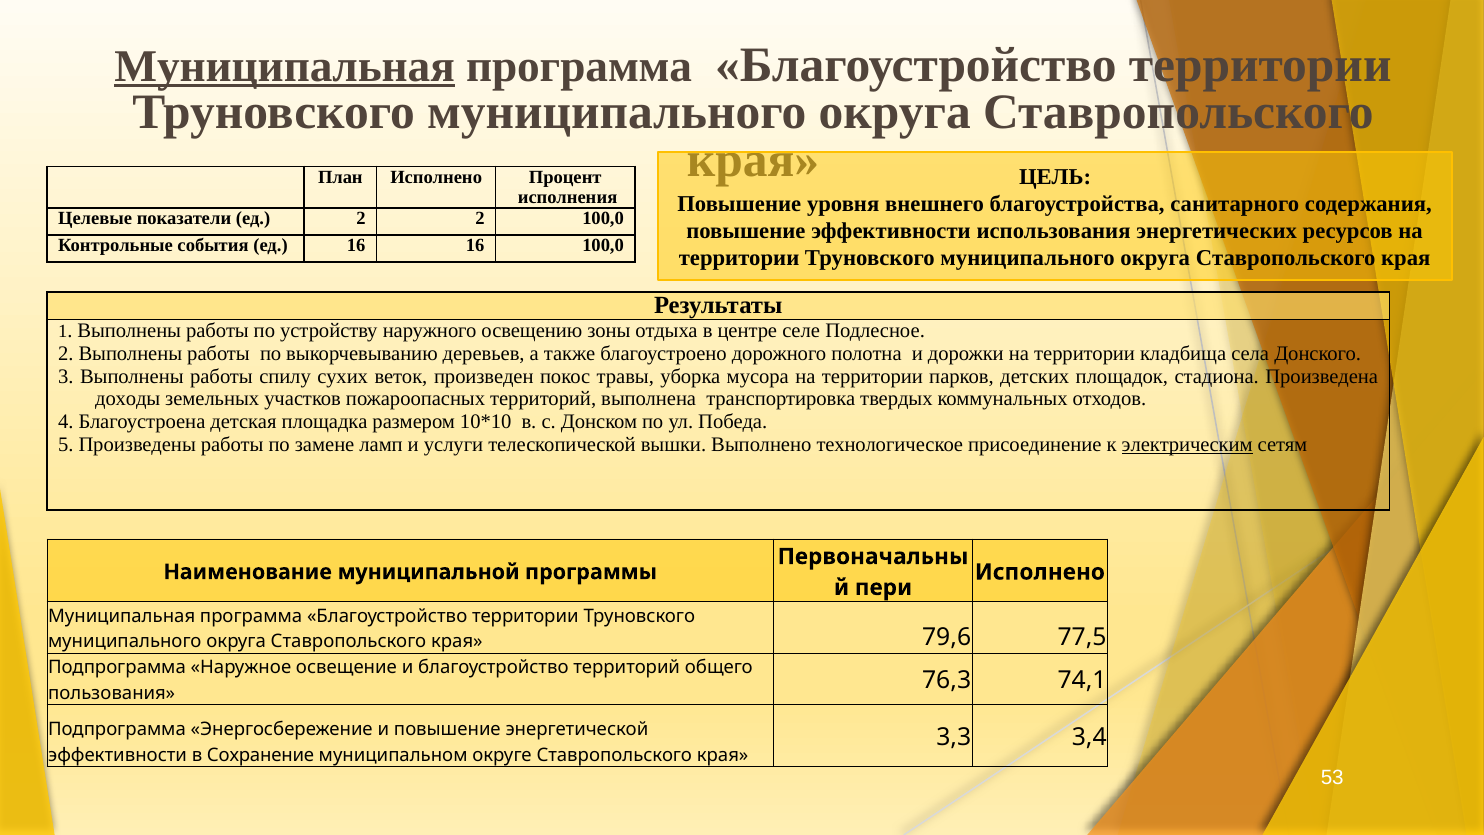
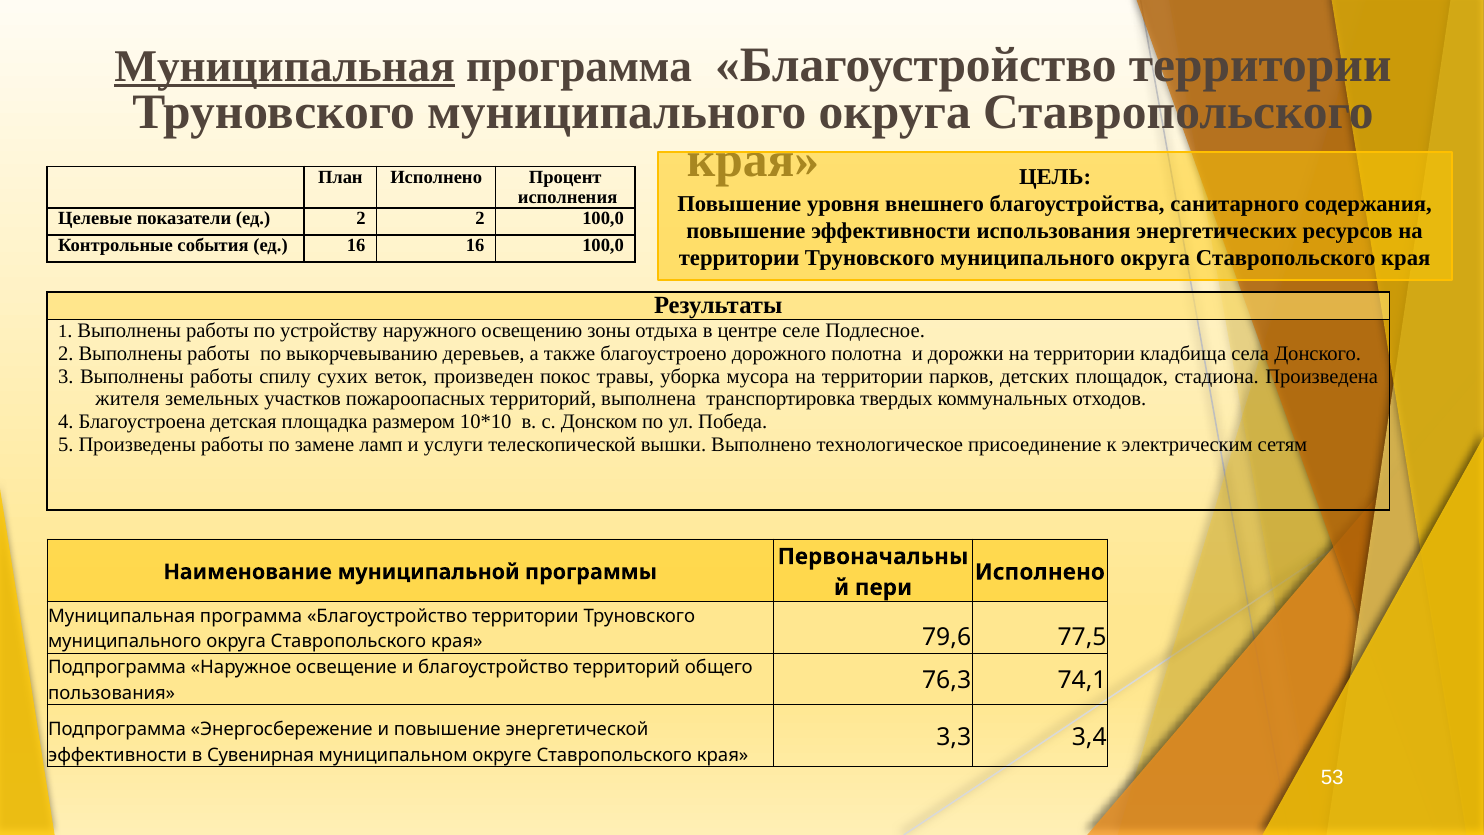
доходы: доходы -> жителя (128, 399)
электрическим underline: present -> none (1187, 444)
Сохранение: Сохранение -> Сувенирная (261, 755)
